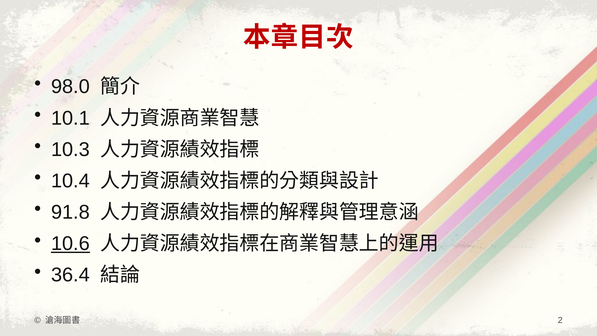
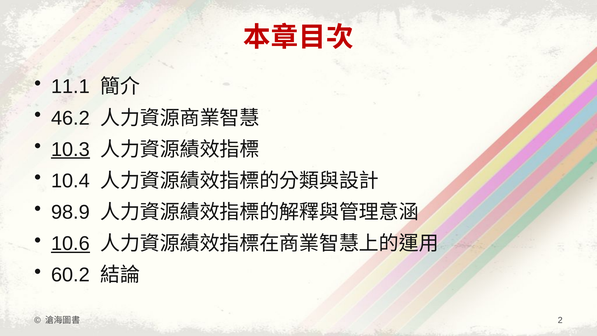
98.0: 98.0 -> 11.1 (70, 87)
10.1: 10.1 -> 46.2 (70, 118)
10.3 underline: none -> present (70, 149)
91.8: 91.8 -> 98.9 (70, 212)
36.4: 36.4 -> 60.2 (70, 275)
